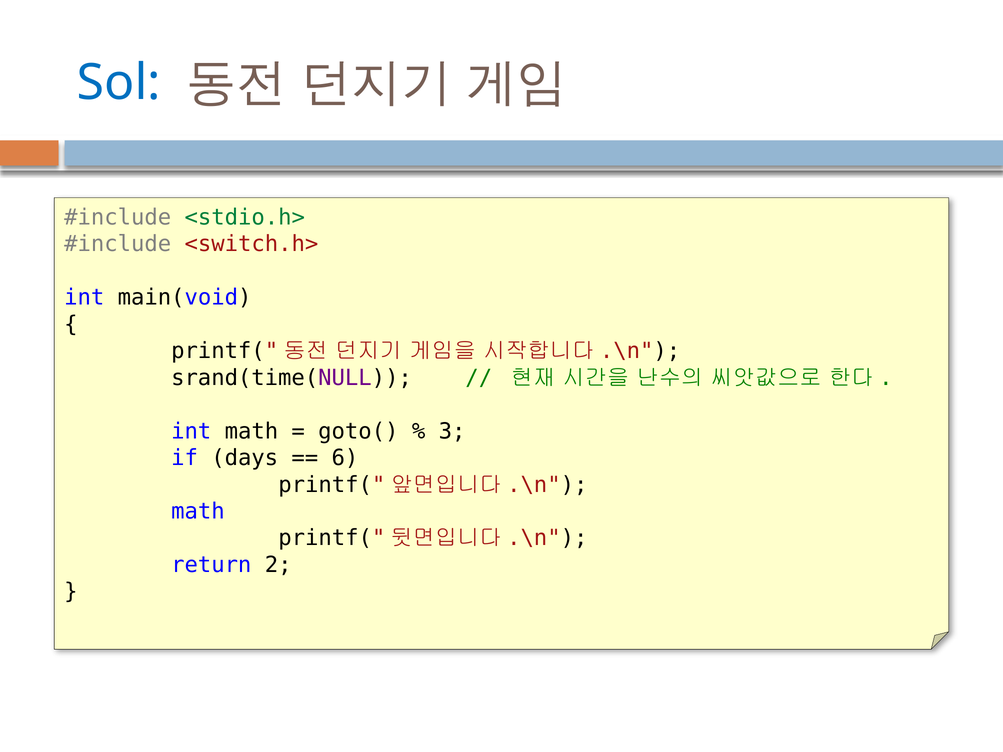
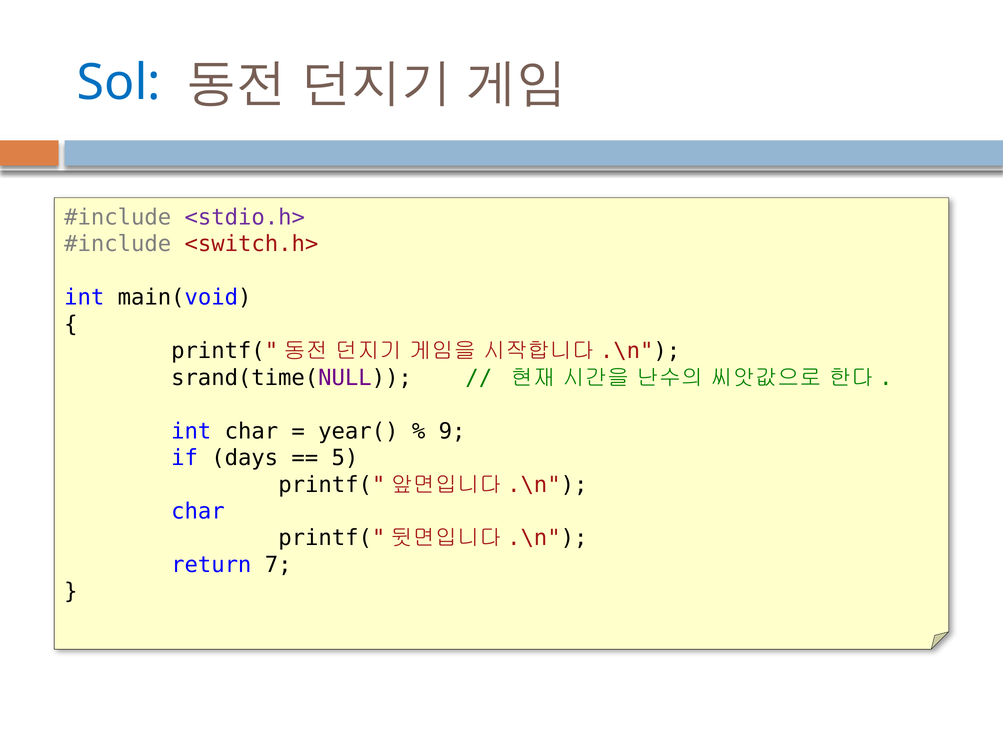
<stdio.h> colour: green -> purple (245, 217)
int math: math -> char (251, 431)
goto(: goto( -> year( (358, 431)
3: 3 -> 9 (452, 431)
6: 6 -> 5 (345, 458)
math: math -> char (198, 512)
2: 2 -> 7 (278, 565)
